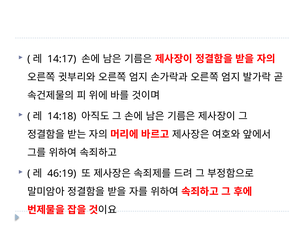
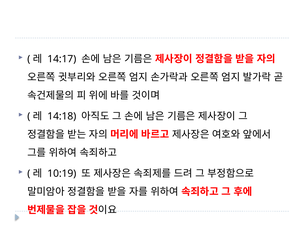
46:19: 46:19 -> 10:19 (62, 173)
